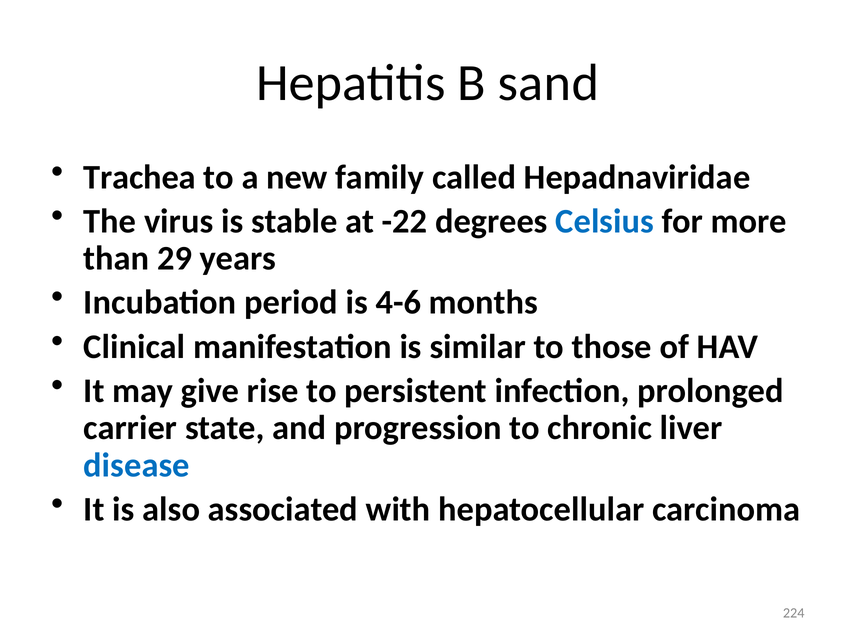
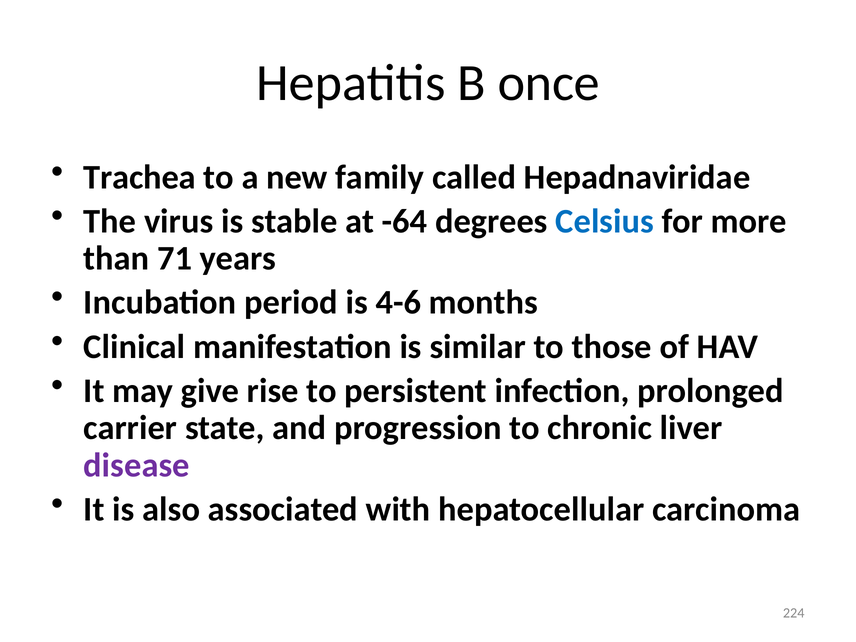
sand: sand -> once (549, 83)
-22: -22 -> -64 (405, 221)
29: 29 -> 71 (175, 258)
disease colour: blue -> purple (137, 465)
